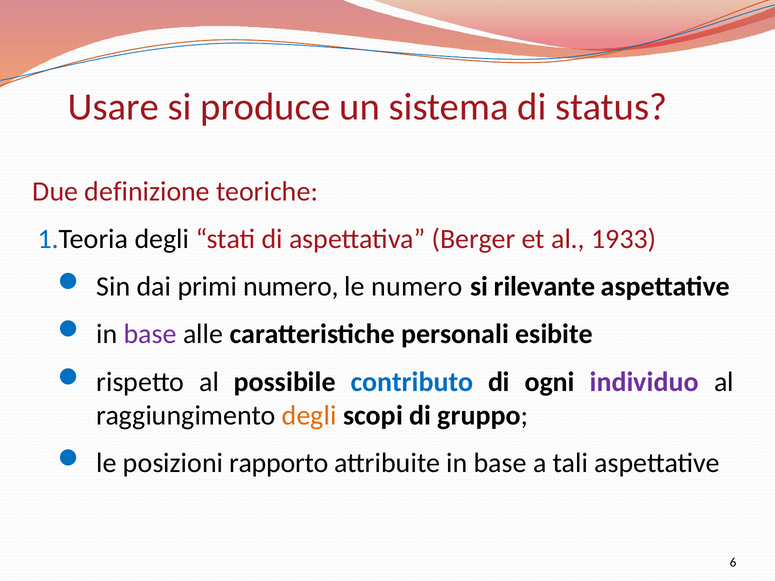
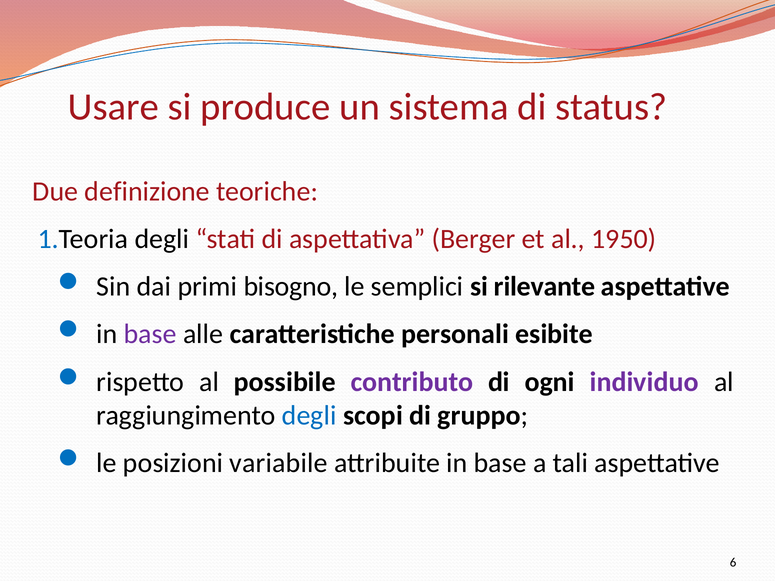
1933: 1933 -> 1950 (624, 239)
primi numero: numero -> bisogno (291, 287)
le numero: numero -> semplici (417, 287)
contributo colour: blue -> purple (412, 382)
degli colour: orange -> blue (309, 416)
rapporto: rapporto -> variabile (279, 463)
